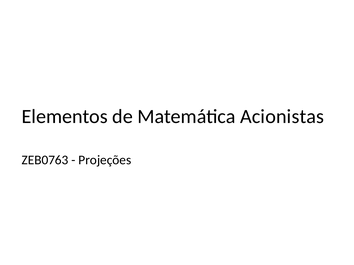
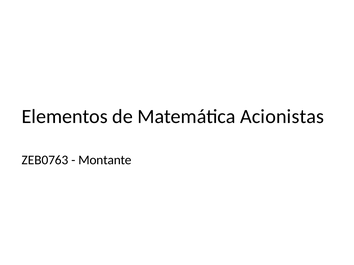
Projeções: Projeções -> Montante (105, 160)
